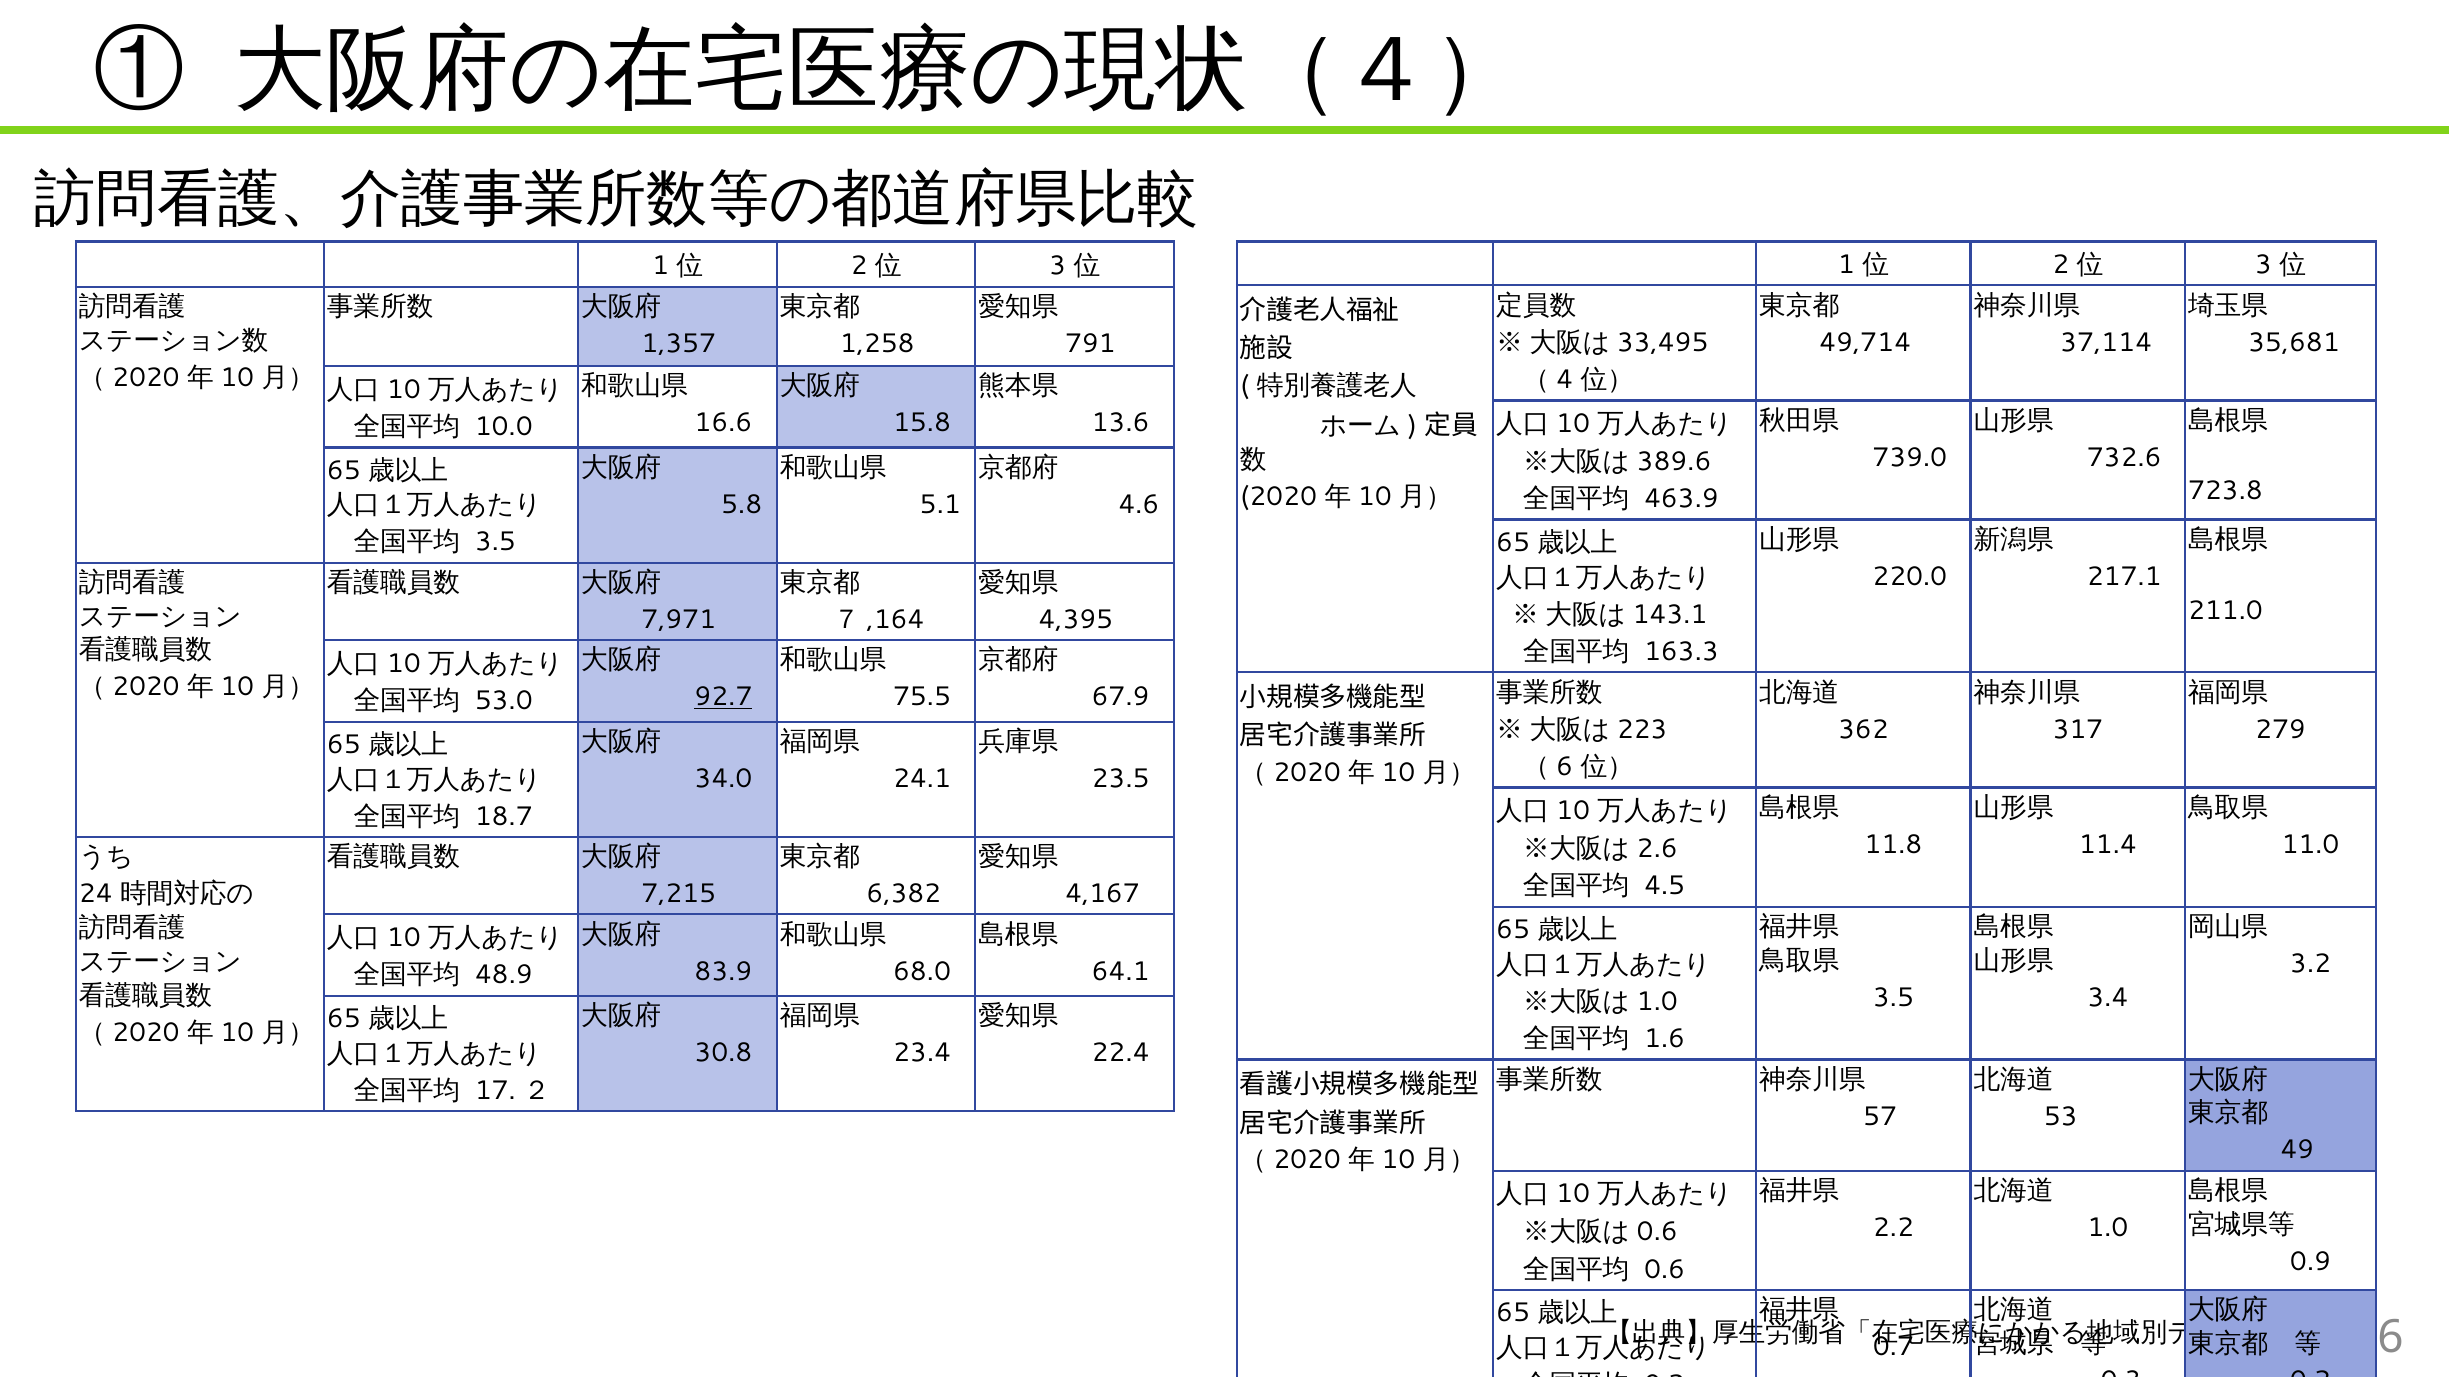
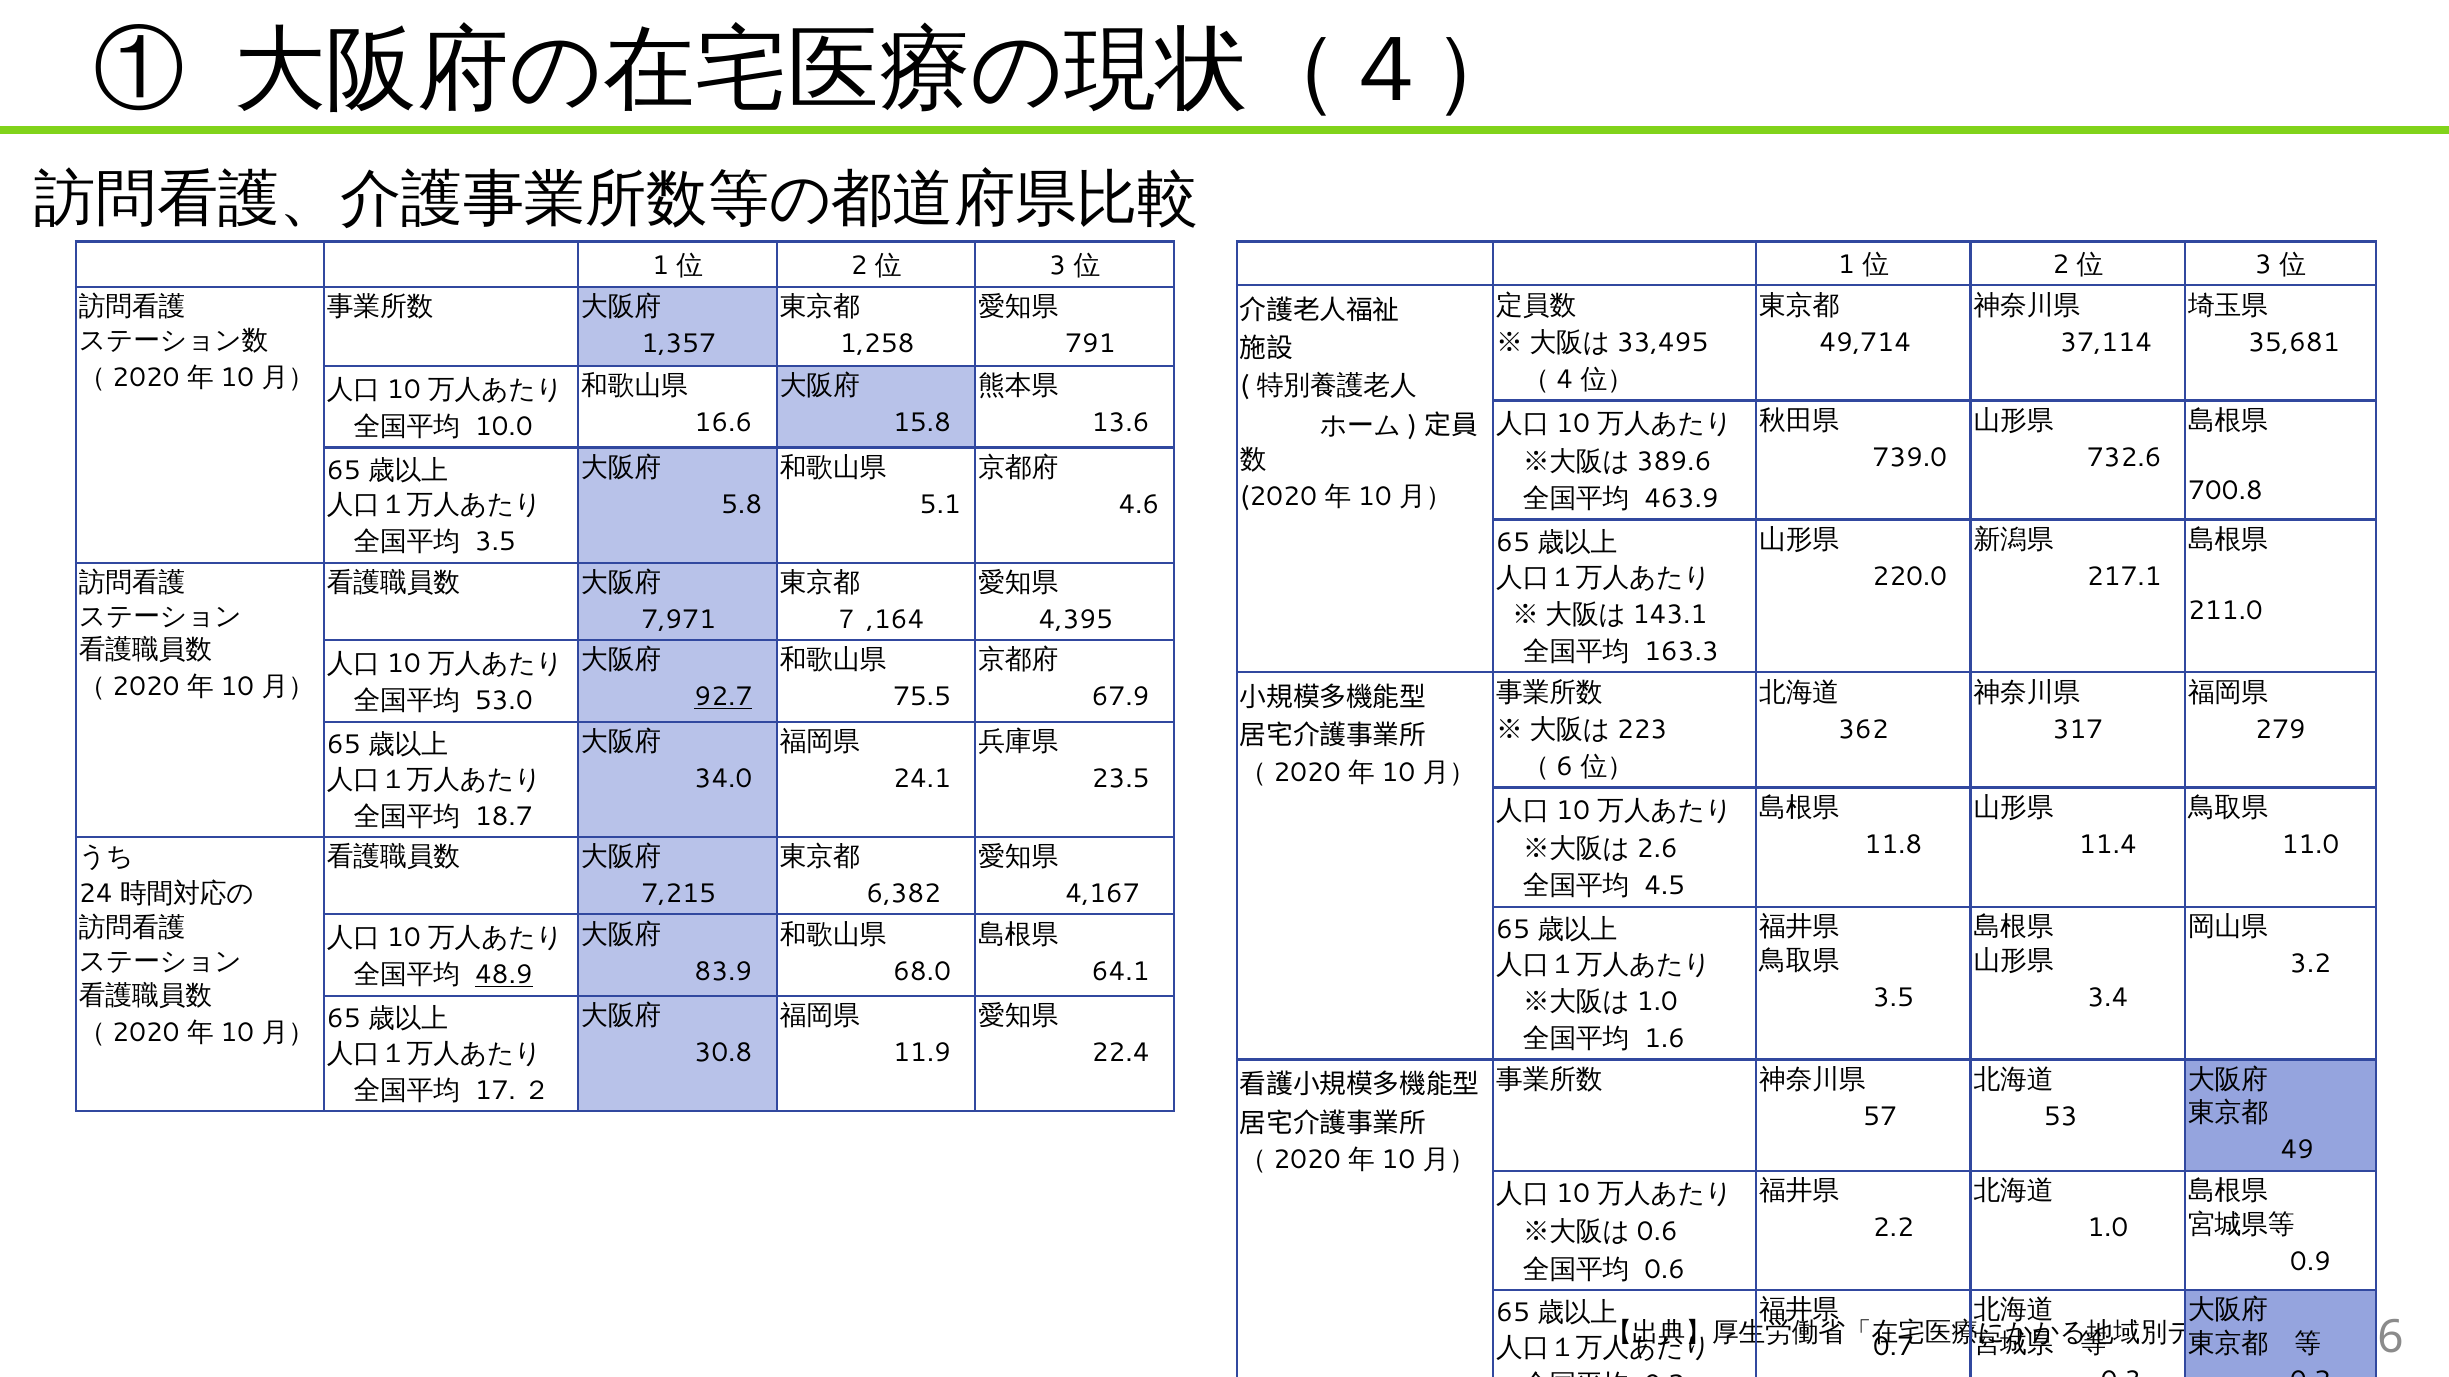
723.8: 723.8 -> 700.8 (2225, 491)
48.9 underline: none -> present (504, 976)
23.4: 23.4 -> 11.9 (922, 1053)
